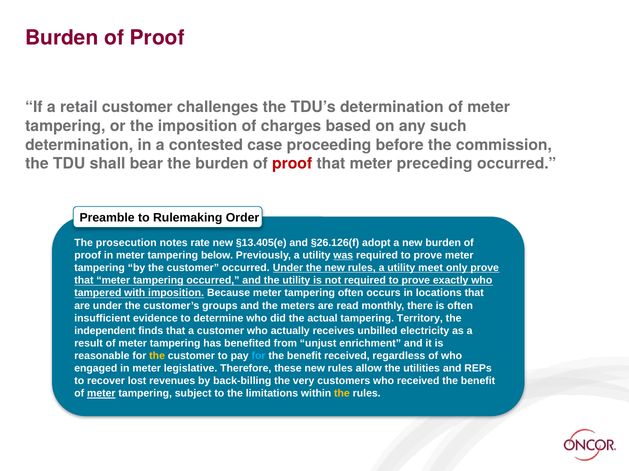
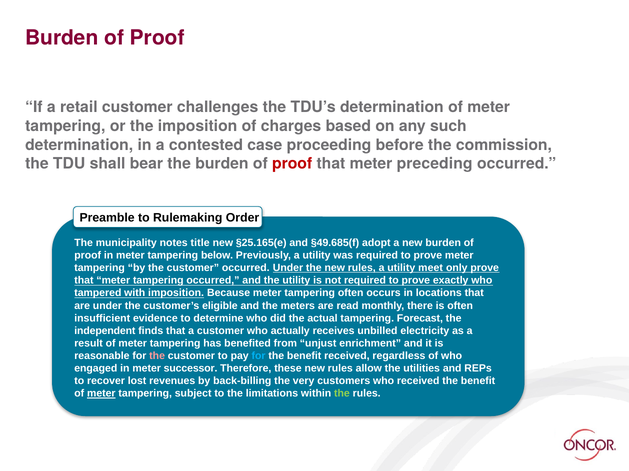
prosecution: prosecution -> municipality (126, 243)
rate: rate -> title (200, 243)
§13.405(e: §13.405(e -> §25.165(e (261, 243)
§26.126(f: §26.126(f -> §49.685(f (335, 243)
was underline: present -> none (343, 256)
groups: groups -> eligible (220, 306)
Territory: Territory -> Forecast (420, 319)
the colour: yellow -> pink (157, 356)
legislative: legislative -> successor (191, 369)
the colour: yellow -> light green (342, 394)
